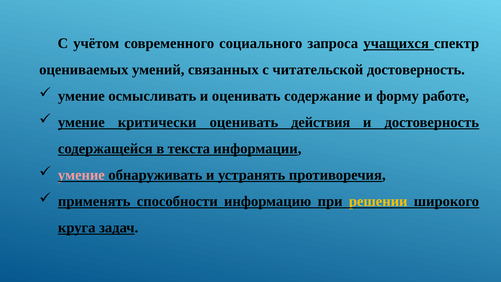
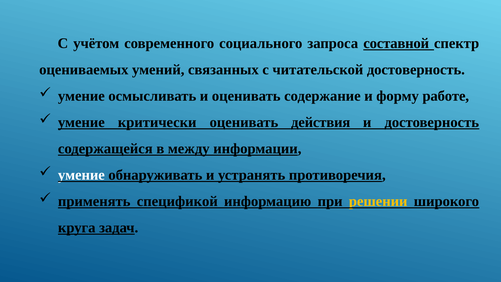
учащихся: учащихся -> составной (396, 43)
текста: текста -> между (189, 149)
умение colour: pink -> white (81, 175)
способности: способности -> спецификой (177, 201)
